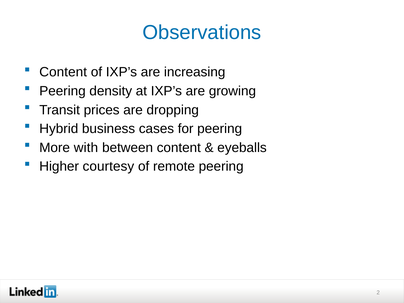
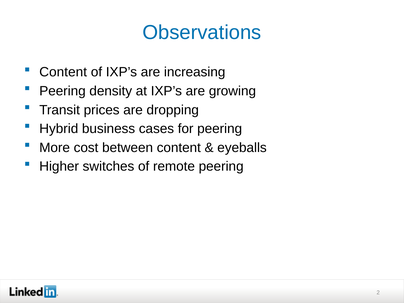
with: with -> cost (86, 148)
courtesy: courtesy -> switches (108, 166)
